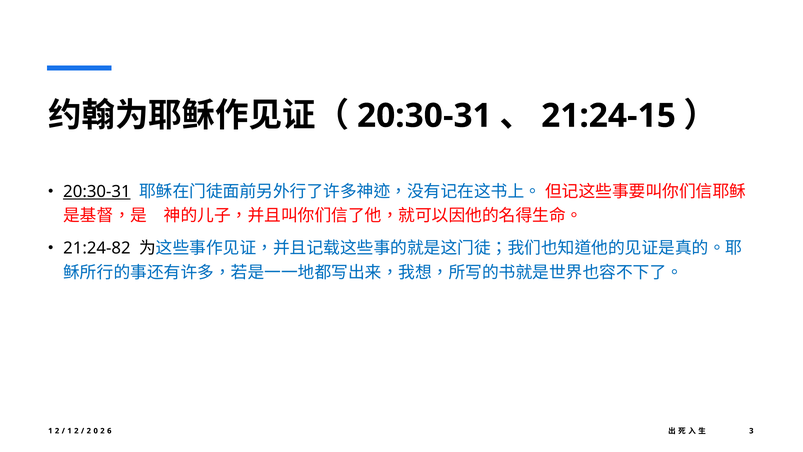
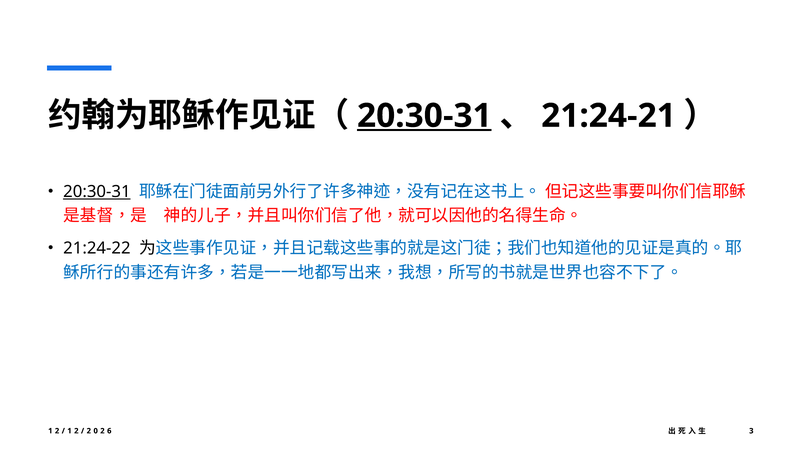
20:30-31 underline: none -> present (424, 116)
21:24-15: 21:24-15 -> 21:24-21 (609, 116)
21:24-82: 21:24-82 -> 21:24-22 (97, 248)
